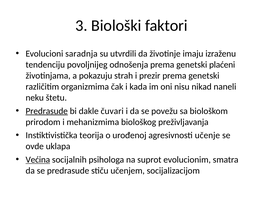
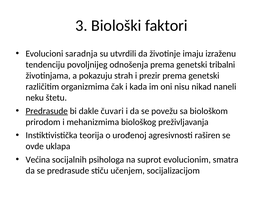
plaćeni: plaćeni -> tribalni (222, 64)
učenje: učenje -> raširen (207, 135)
Većina underline: present -> none (38, 159)
